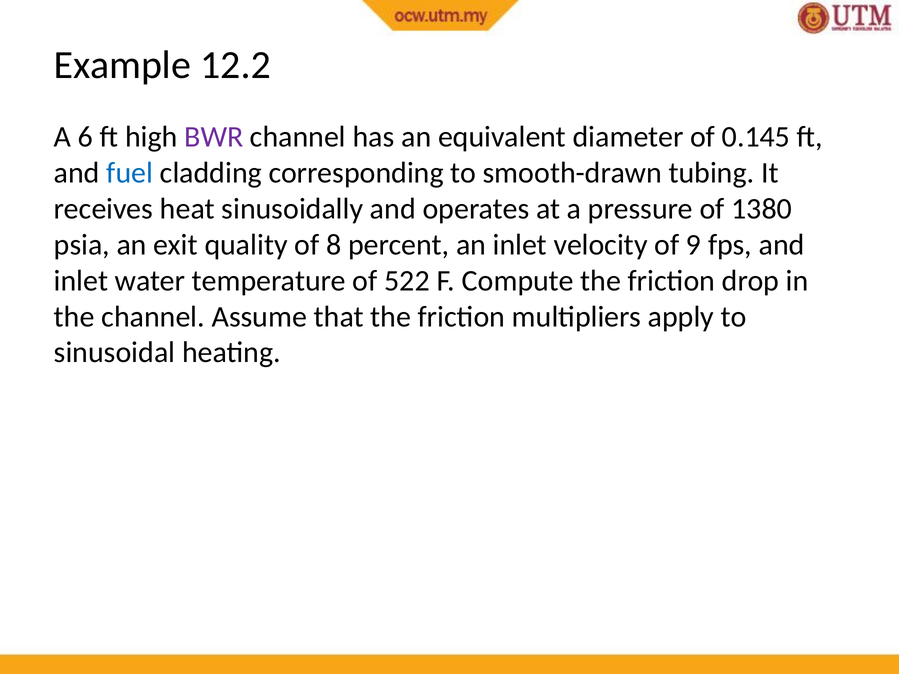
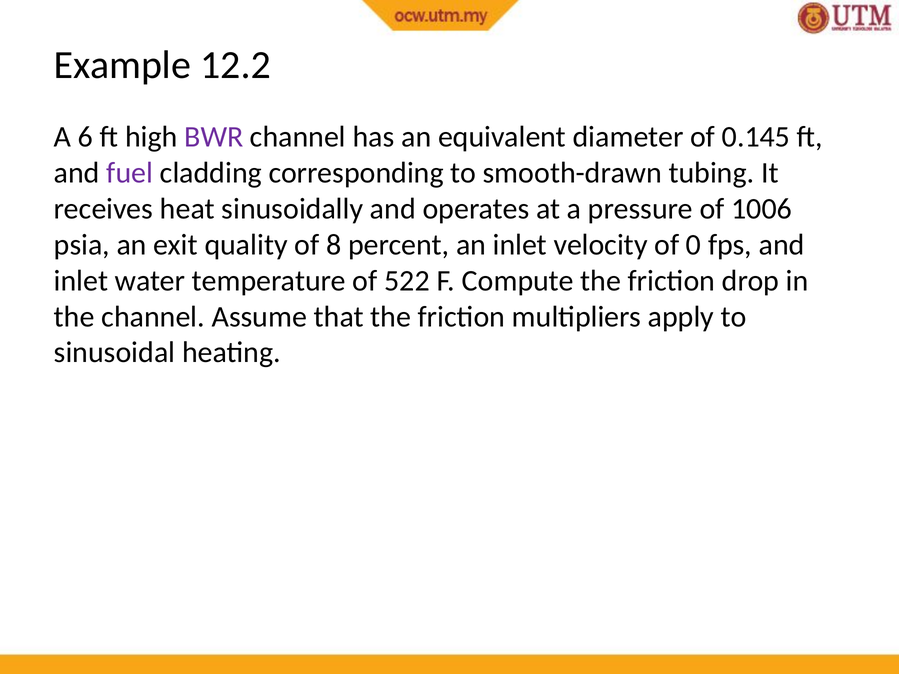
fuel colour: blue -> purple (130, 173)
1380: 1380 -> 1006 (762, 209)
9: 9 -> 0 (694, 245)
